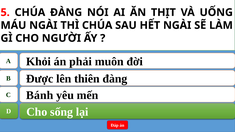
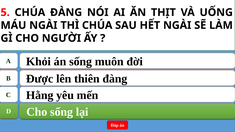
án phải: phải -> sống (81, 62)
Bánh: Bánh -> Hằng (40, 95)
